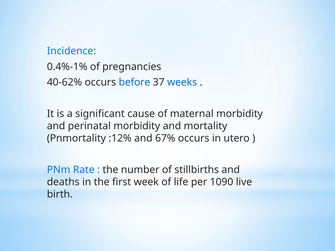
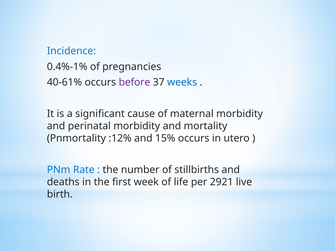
40-62%: 40-62% -> 40-61% (64, 82)
before colour: blue -> purple (134, 82)
67%: 67% -> 15% (165, 138)
1090: 1090 -> 2921 (222, 182)
